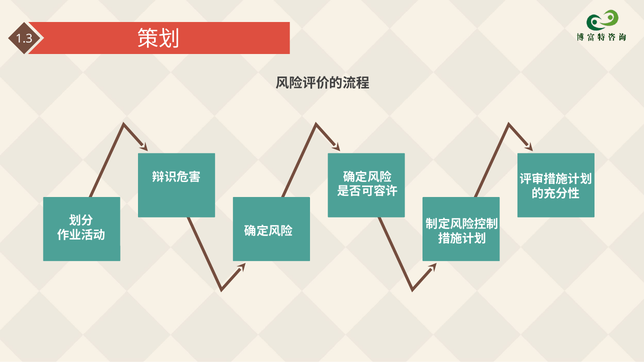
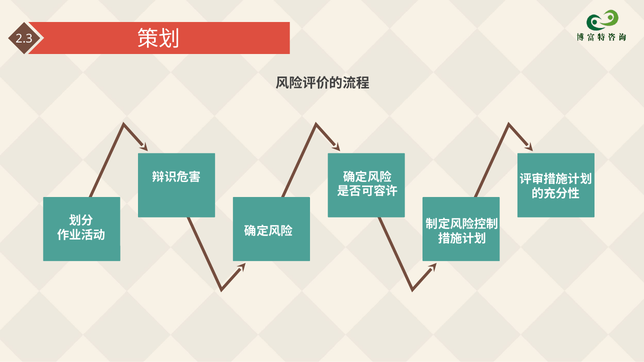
1.3: 1.3 -> 2.3 (24, 39)
